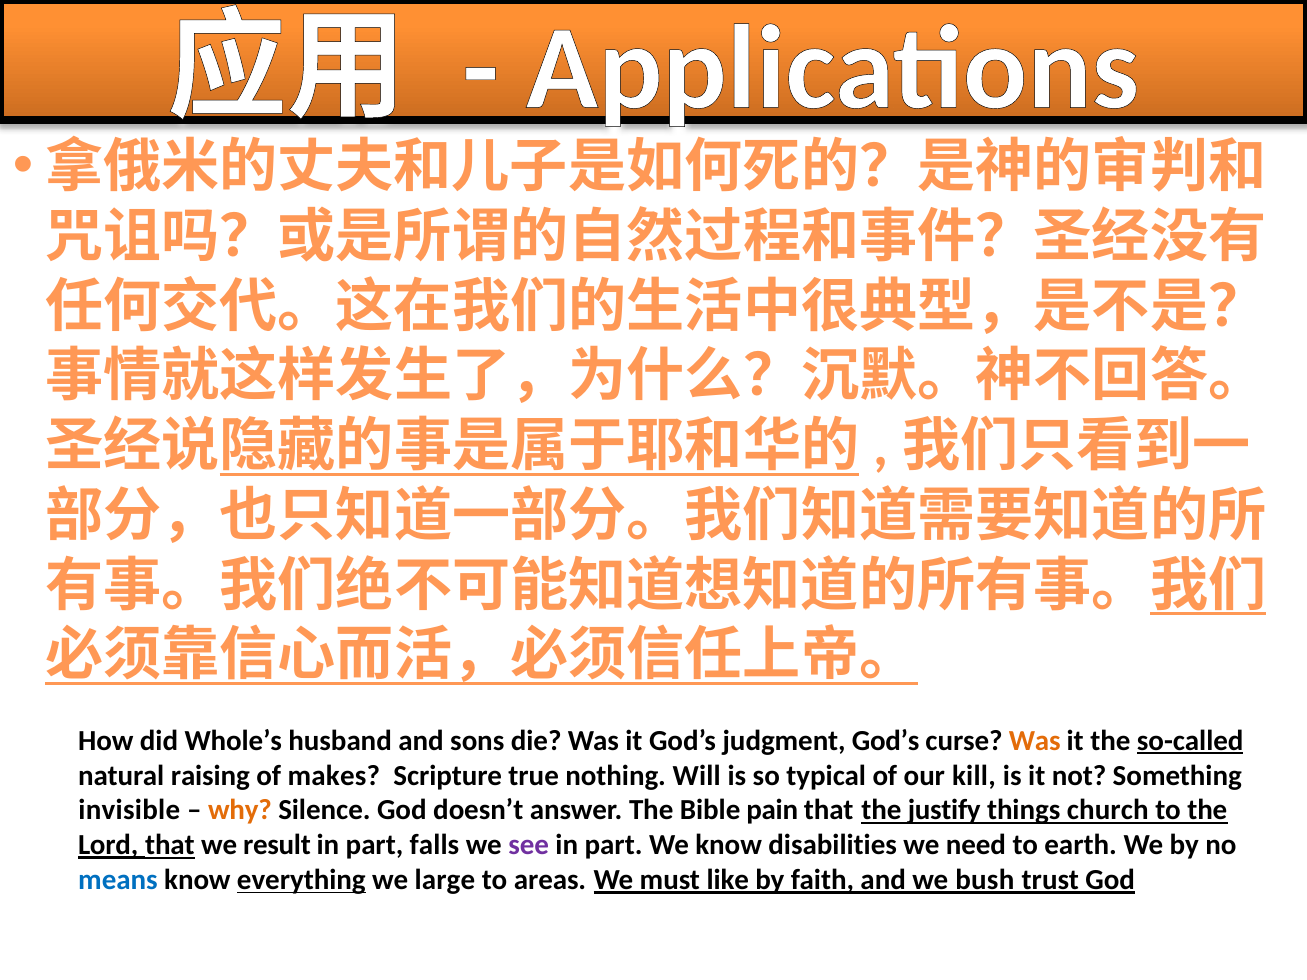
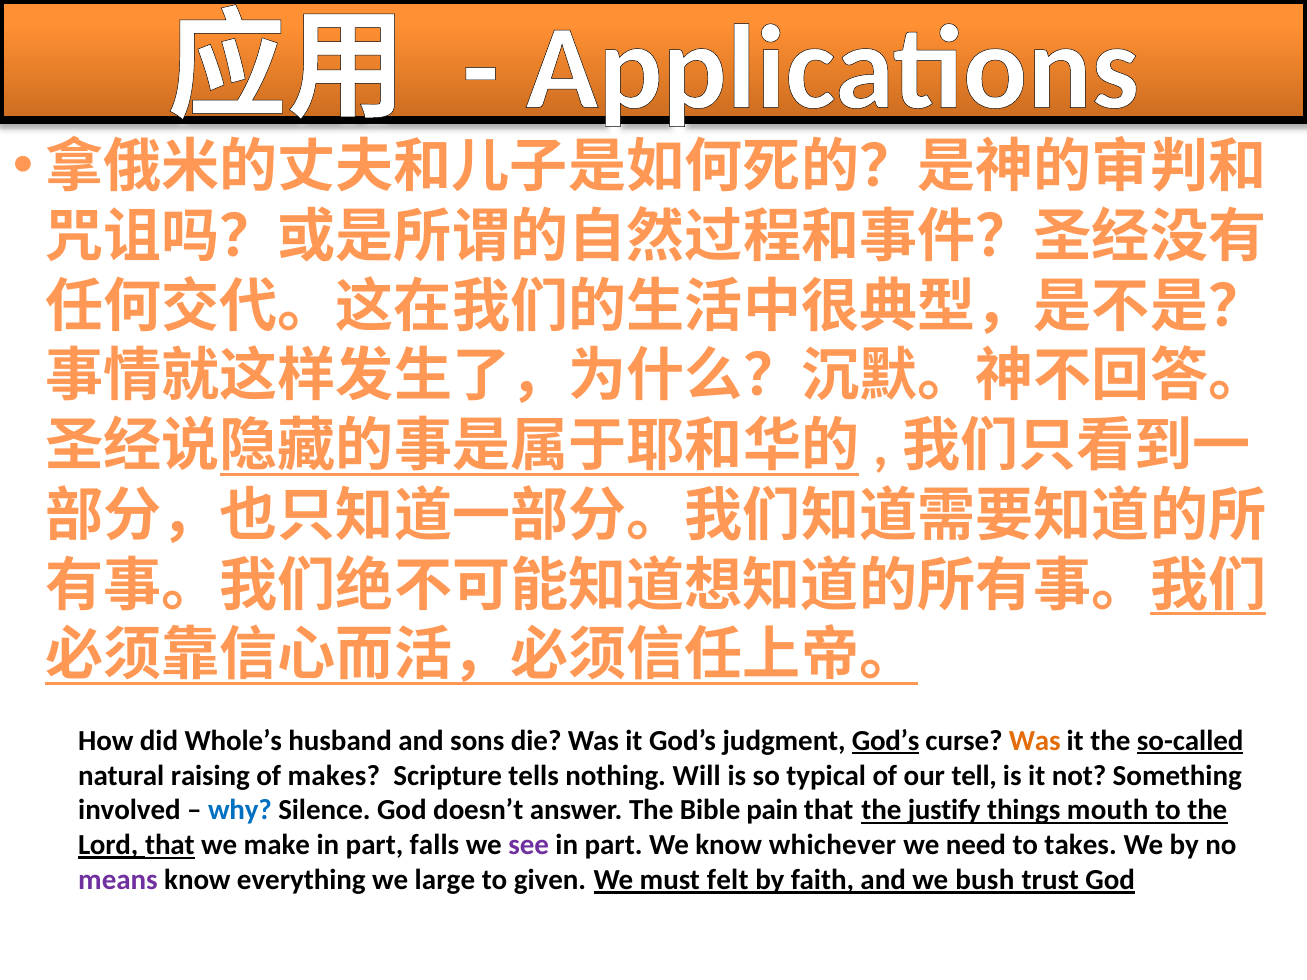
God’s underline: none -> present (886, 741)
true: true -> tells (534, 776)
kill: kill -> tell (974, 776)
invisible: invisible -> involved (129, 811)
why colour: orange -> blue (240, 811)
church: church -> mouth (1108, 811)
result: result -> make (277, 845)
disabilities: disabilities -> whichever (833, 845)
earth: earth -> takes (1081, 845)
means colour: blue -> purple (118, 880)
everything underline: present -> none (301, 880)
areas: areas -> given (550, 880)
like: like -> felt (728, 880)
